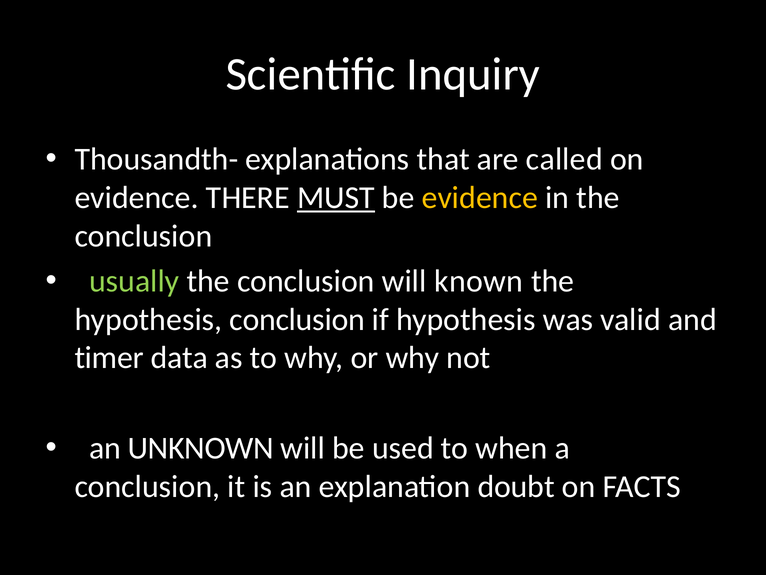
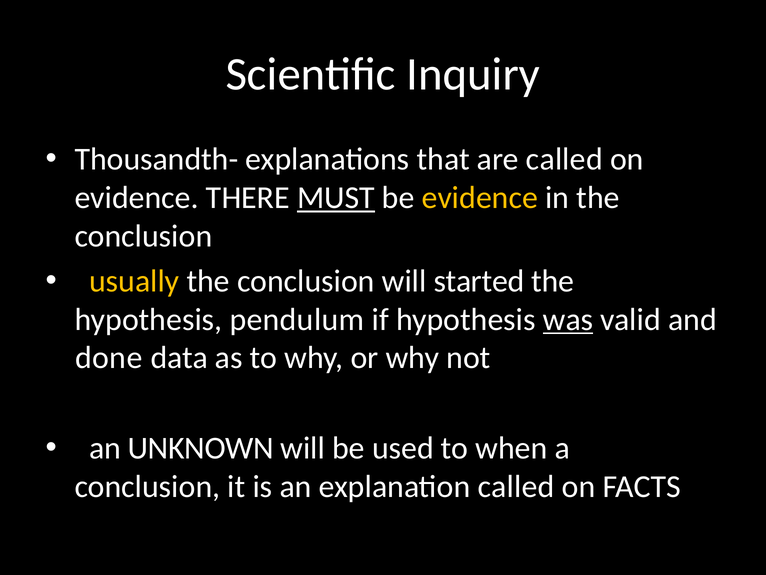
usually colour: light green -> yellow (134, 281)
known: known -> started (479, 281)
hypothesis conclusion: conclusion -> pendulum (297, 319)
was underline: none -> present (568, 319)
timer: timer -> done (109, 358)
explanation doubt: doubt -> called (516, 486)
